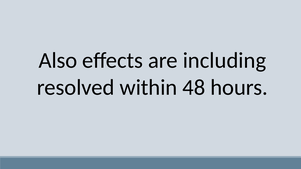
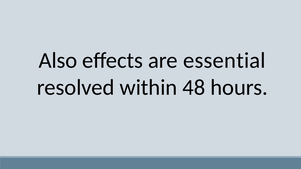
including: including -> essential (224, 61)
